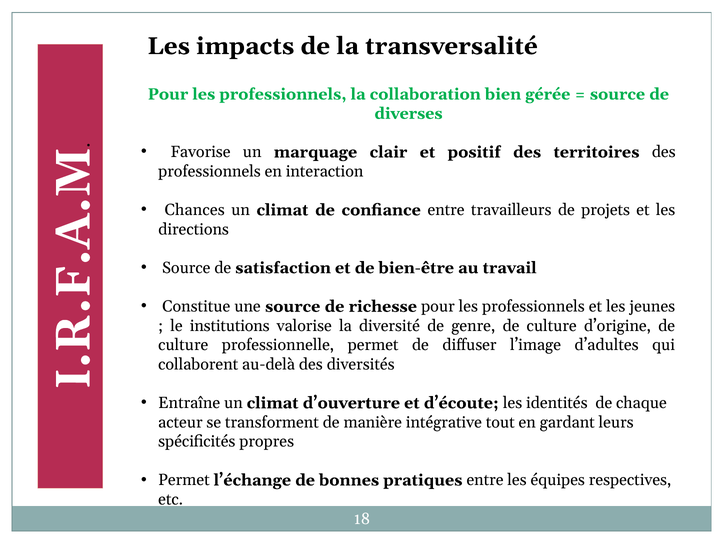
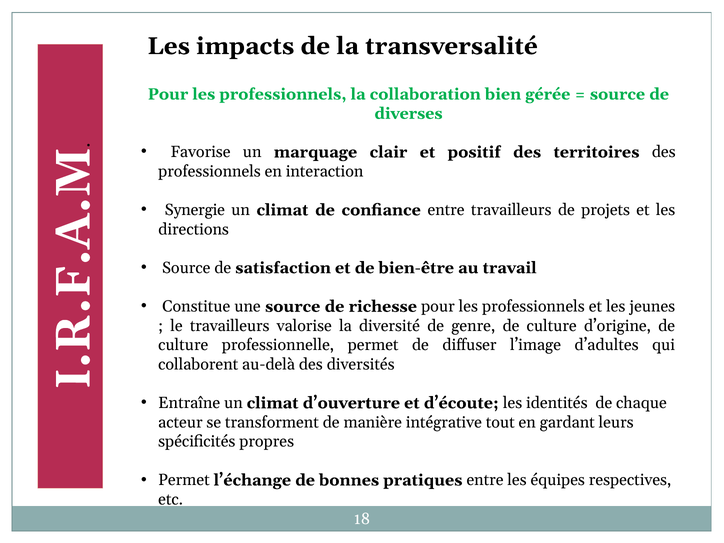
Chances: Chances -> Synergie (195, 210)
le institutions: institutions -> travailleurs (230, 326)
